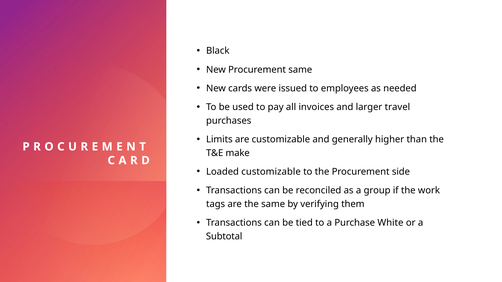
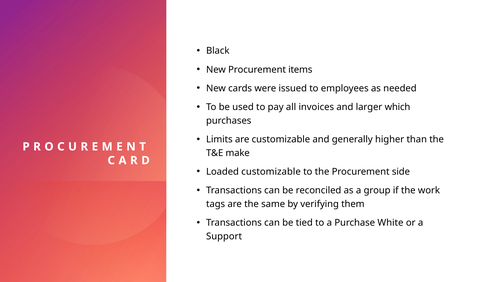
Procurement same: same -> items (300, 70)
travel: travel -> which (398, 107)
Subtotal: Subtotal -> Support (224, 237)
